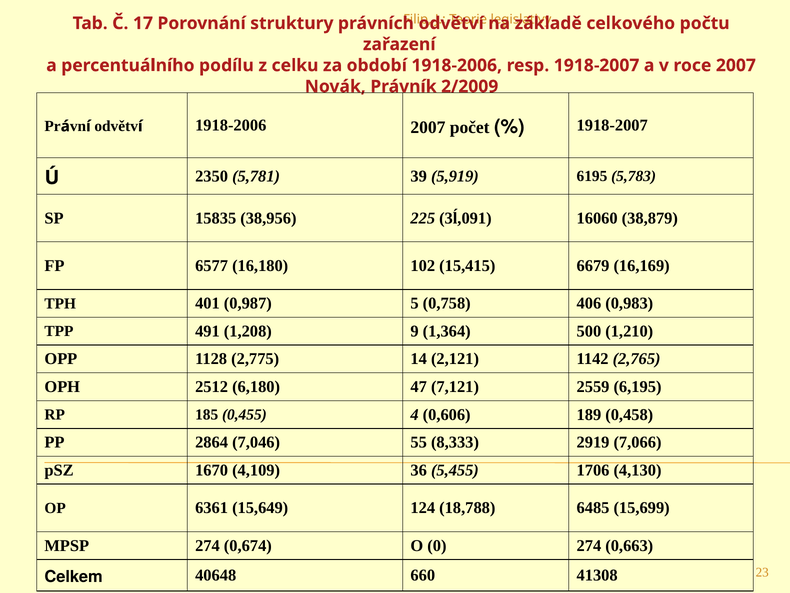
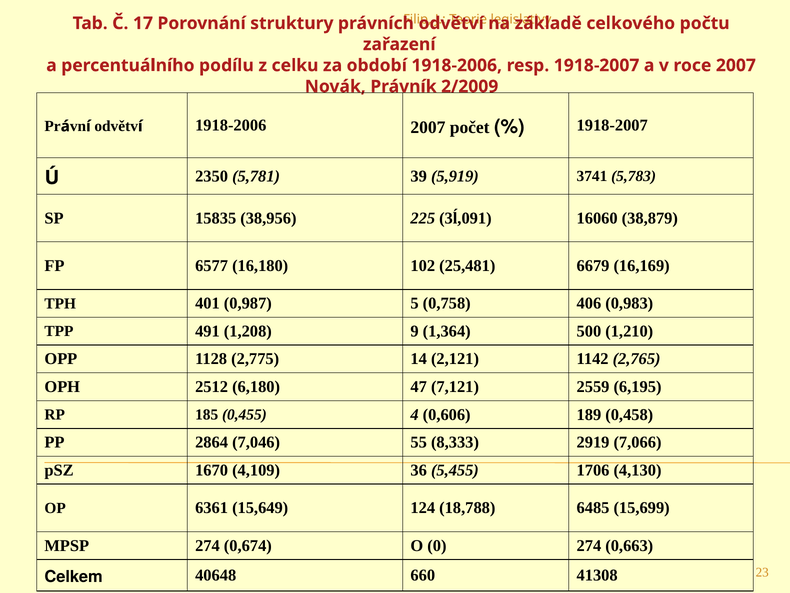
6195: 6195 -> 3741 (592, 176)
15,415: 15,415 -> 25,481 (467, 266)
